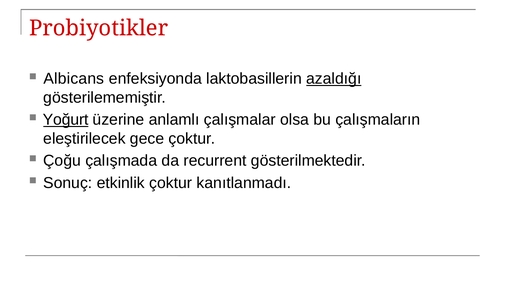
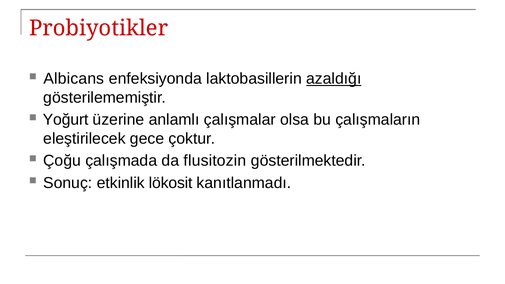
Yoğurt underline: present -> none (66, 120)
recurrent: recurrent -> flusitozin (215, 161)
etkinlik çoktur: çoktur -> lökosit (171, 183)
